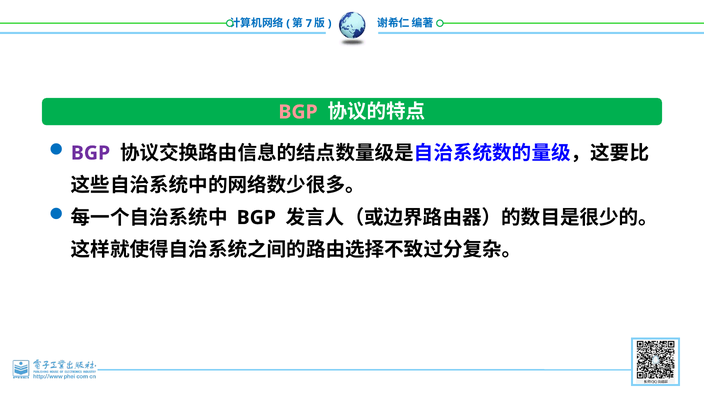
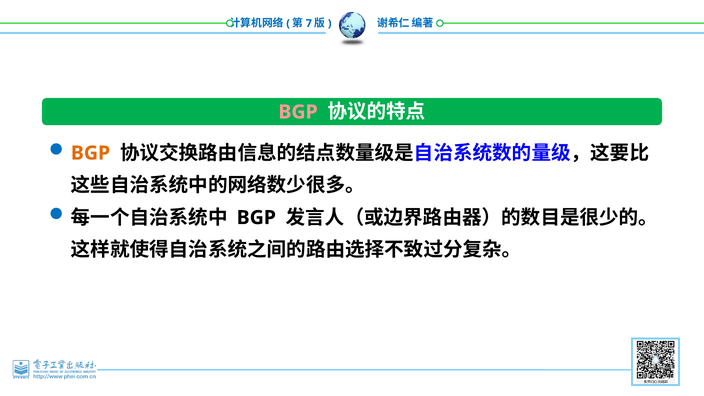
BGP colour: purple -> orange (91, 153)
